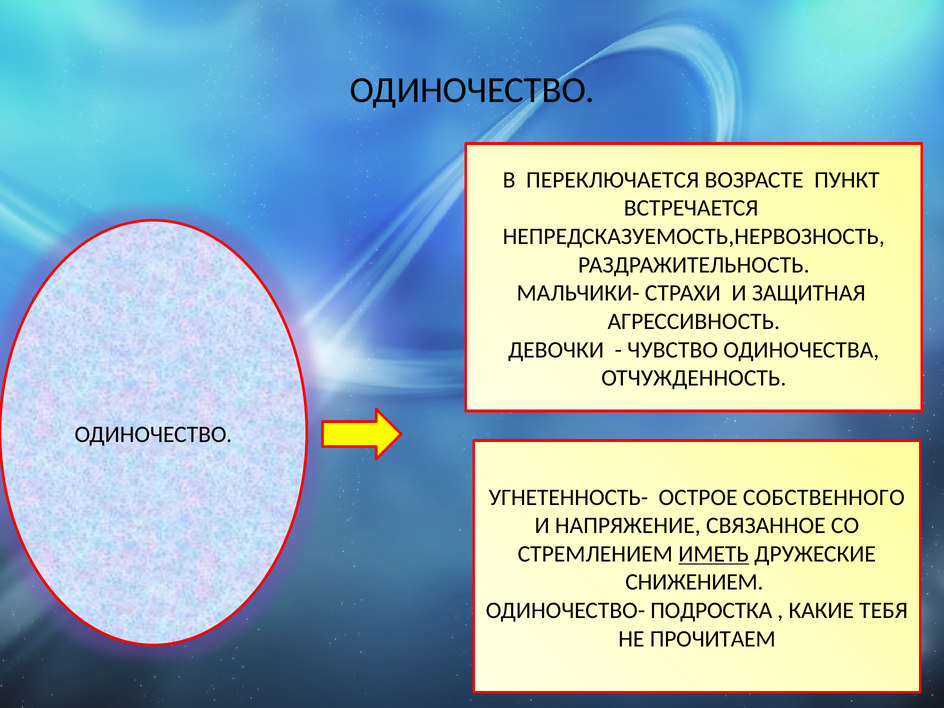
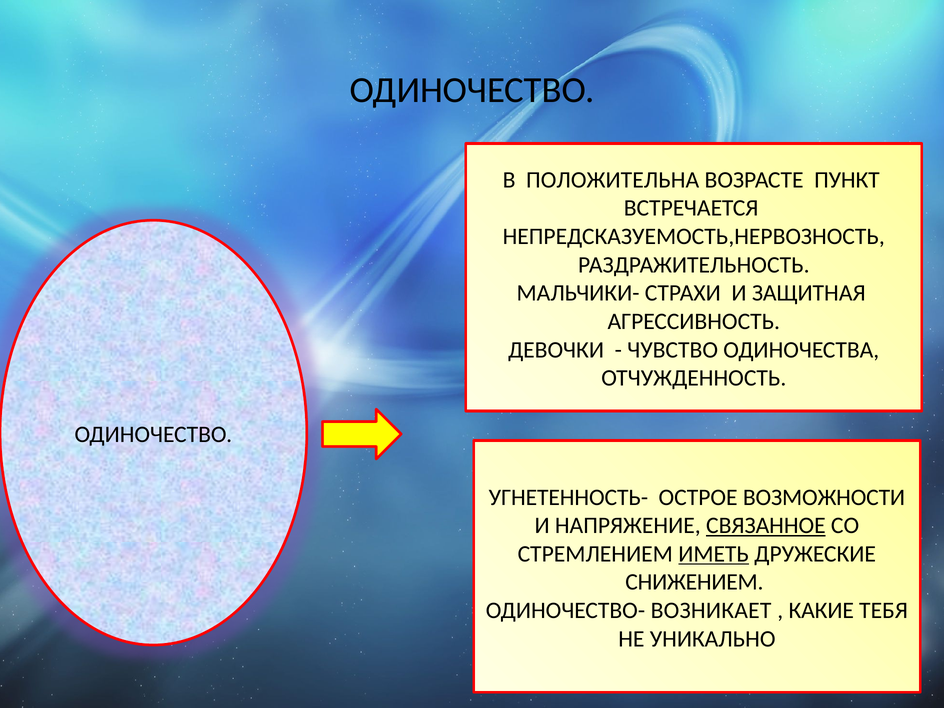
ПЕРЕКЛЮЧАЕТСЯ: ПЕРЕКЛЮЧАЕТСЯ -> ПОЛОЖИТЕЛЬНА (613, 180)
СОБСТВЕННОГО: СОБСТВЕННОГО -> ВОЗМОЖНОСТИ (824, 497)
СВЯЗАННОЕ underline: none -> present (766, 526)
ПОДРОСТКА: ПОДРОСТКА -> ВОЗНИКАЕТ (711, 610)
ПРОЧИТАЕМ: ПРОЧИТАЕМ -> УНИКАЛЬНО (713, 639)
